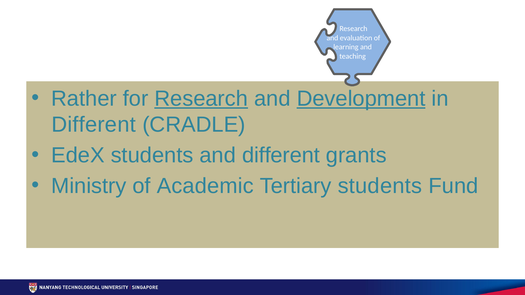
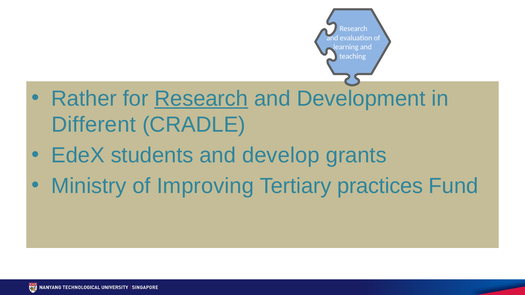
Development underline: present -> none (361, 99)
and different: different -> develop (281, 156)
Academic: Academic -> Improving (205, 186)
Tertiary students: students -> practices (380, 186)
